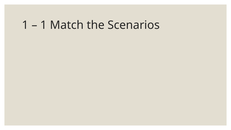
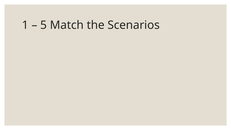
1: 1 -> 5 (44, 25)
